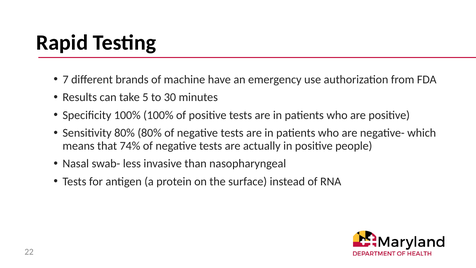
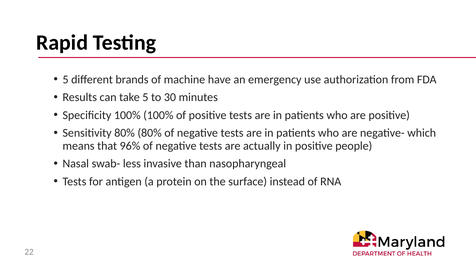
7: 7 -> 5 (66, 79)
74%: 74% -> 96% (130, 146)
